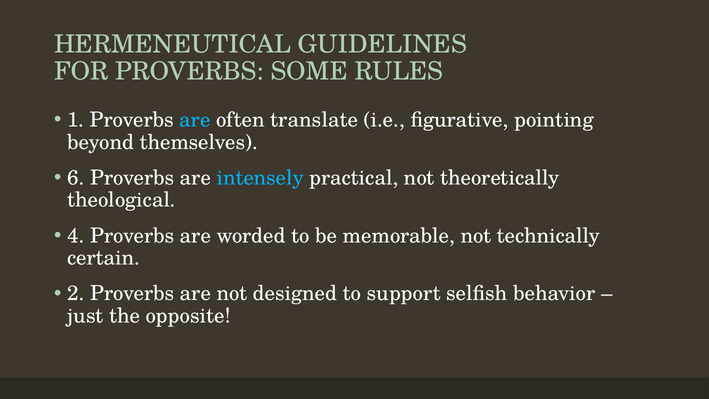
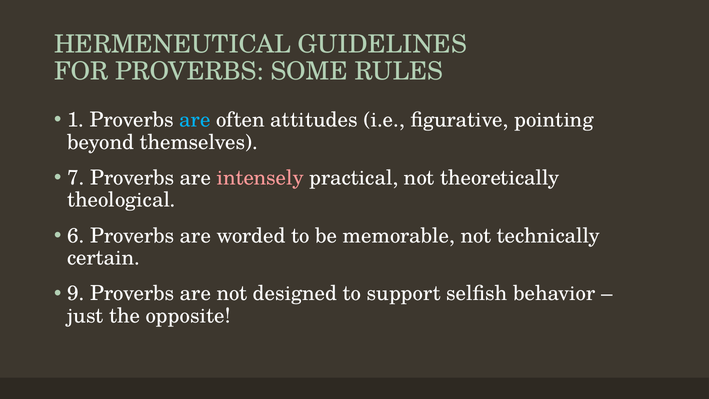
translate: translate -> attitudes (314, 120)
6: 6 -> 7 (76, 178)
intensely colour: light blue -> pink (260, 178)
4: 4 -> 6 (76, 236)
2: 2 -> 9 (76, 293)
